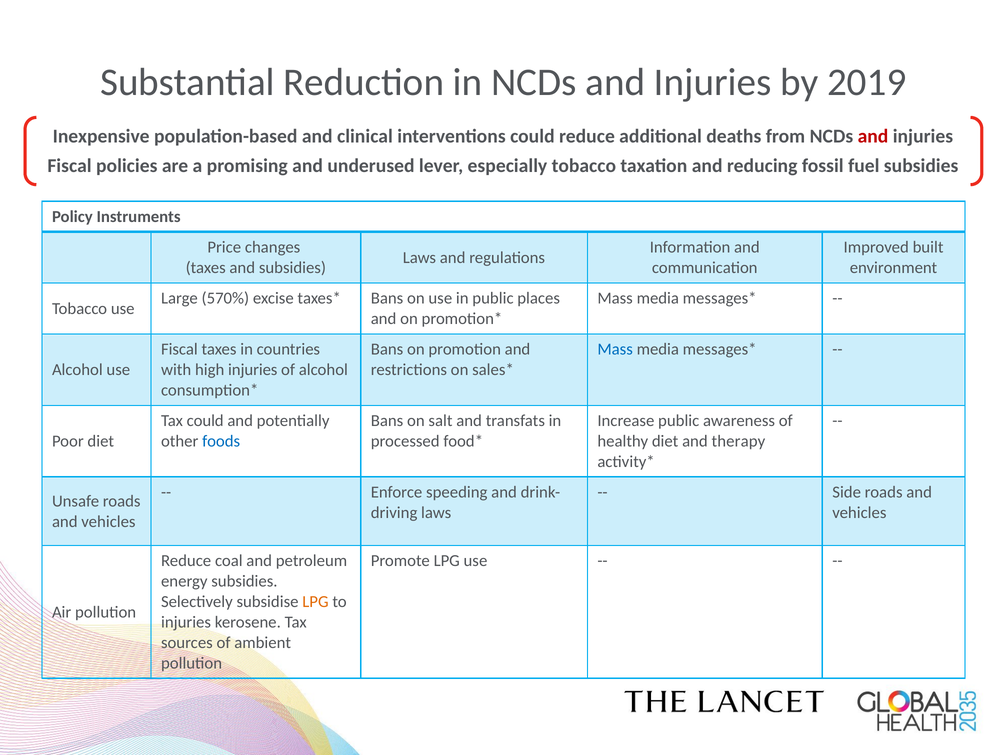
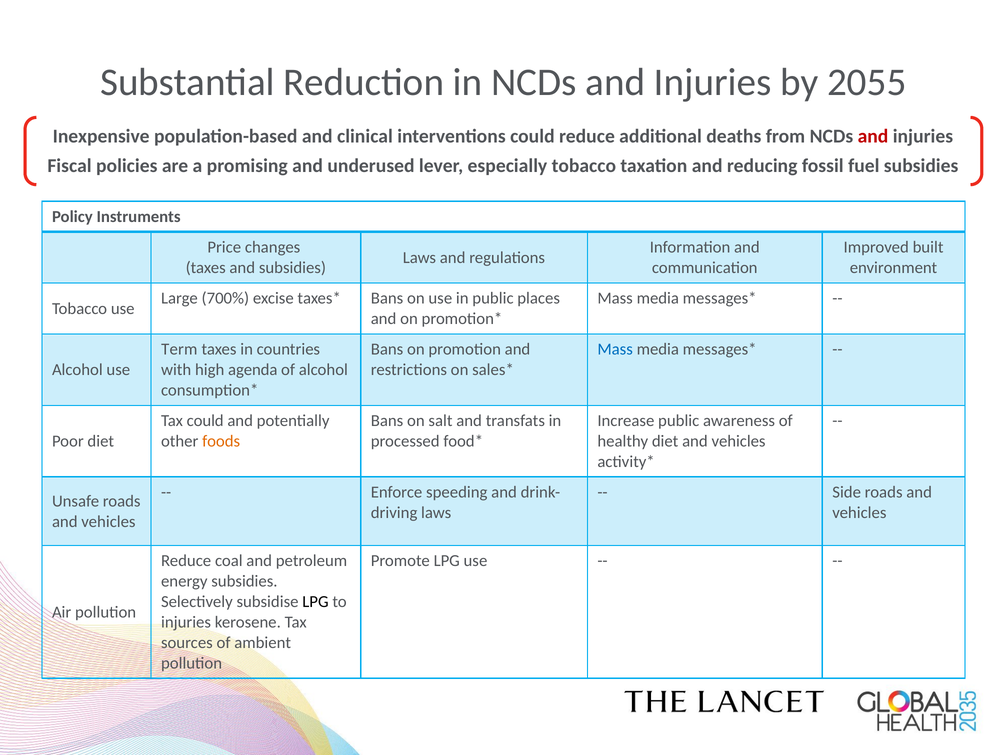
2019: 2019 -> 2055 (867, 82)
570%: 570% -> 700% (225, 298)
Fiscal: Fiscal -> Term (179, 349)
high injuries: injuries -> agenda (253, 370)
foods colour: blue -> orange (221, 441)
diet and therapy: therapy -> vehicles (739, 441)
LPG colour: orange -> black (315, 602)
